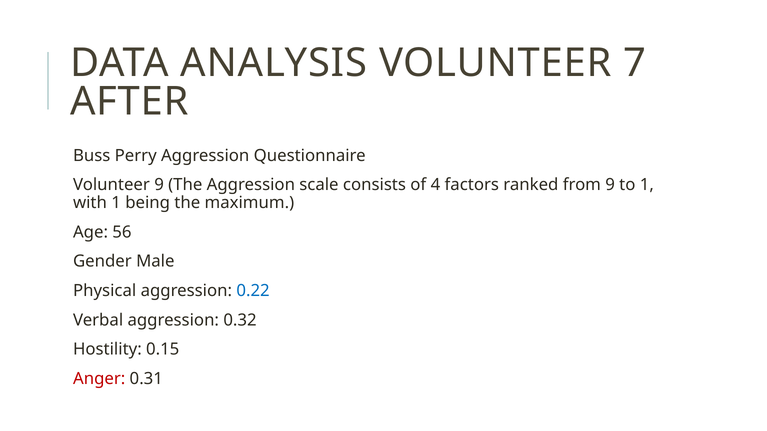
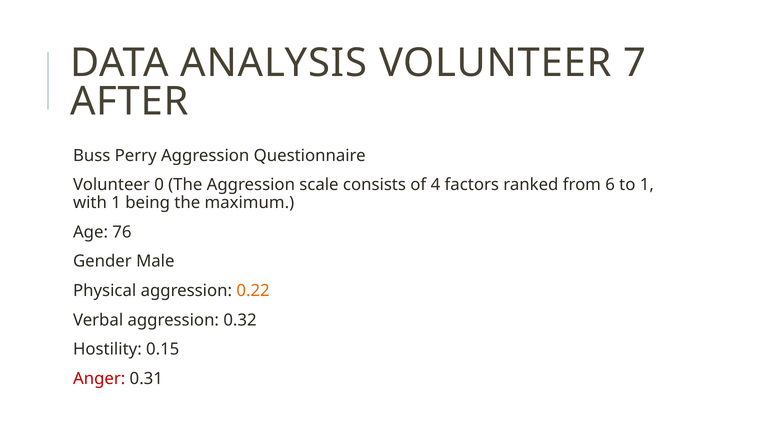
Volunteer 9: 9 -> 0 (159, 185)
from 9: 9 -> 6 (610, 185)
56: 56 -> 76 (122, 232)
0.22 colour: blue -> orange (253, 291)
